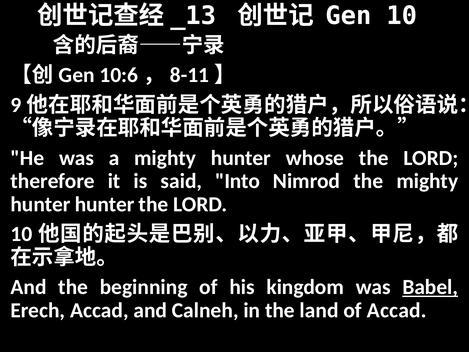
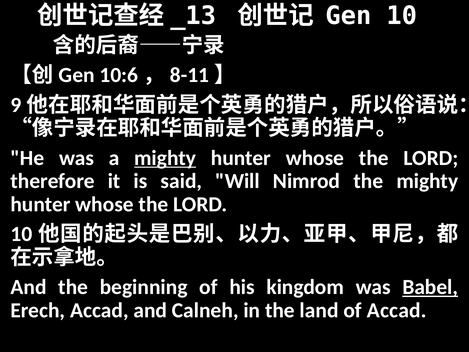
mighty underline: none -> present (165, 158)
Into: Into -> Will (238, 181)
hunter: hunter -> whose (105, 204)
